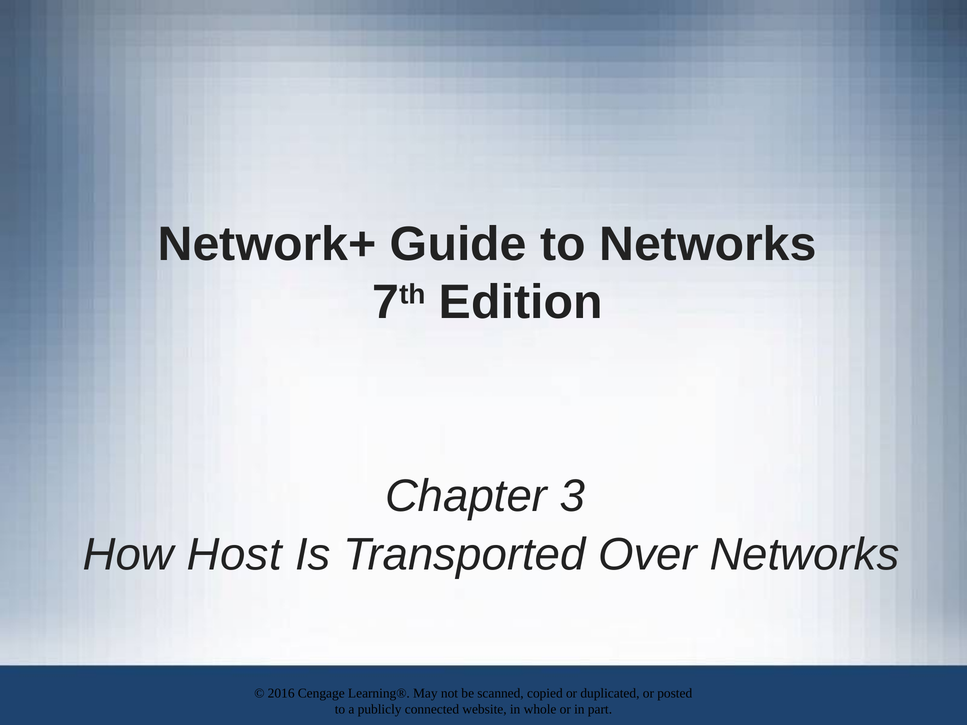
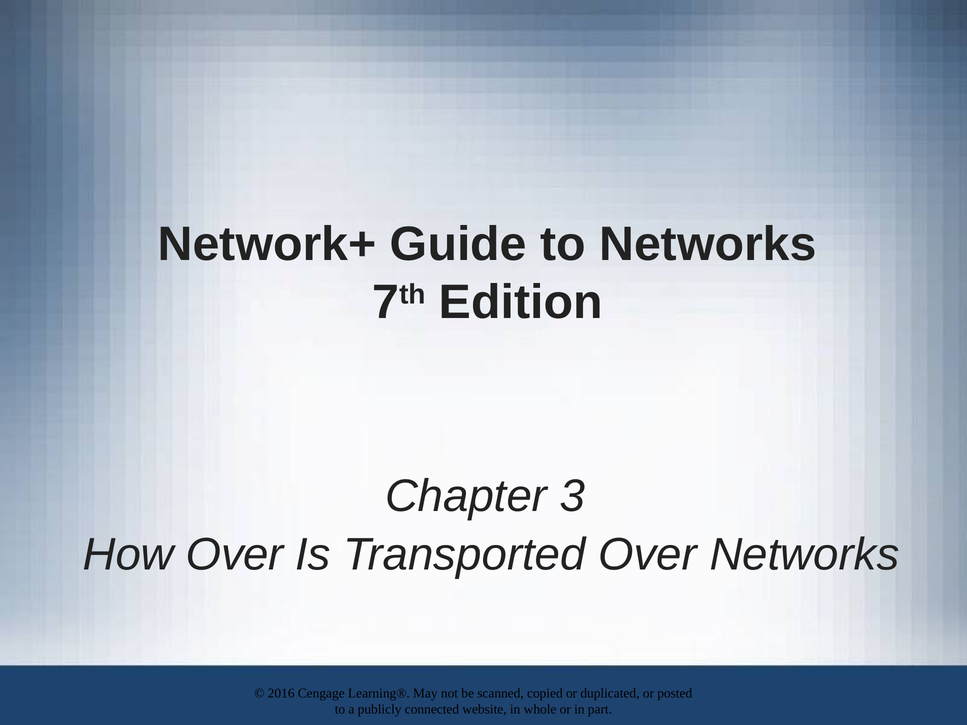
How Host: Host -> Over (235, 555)
